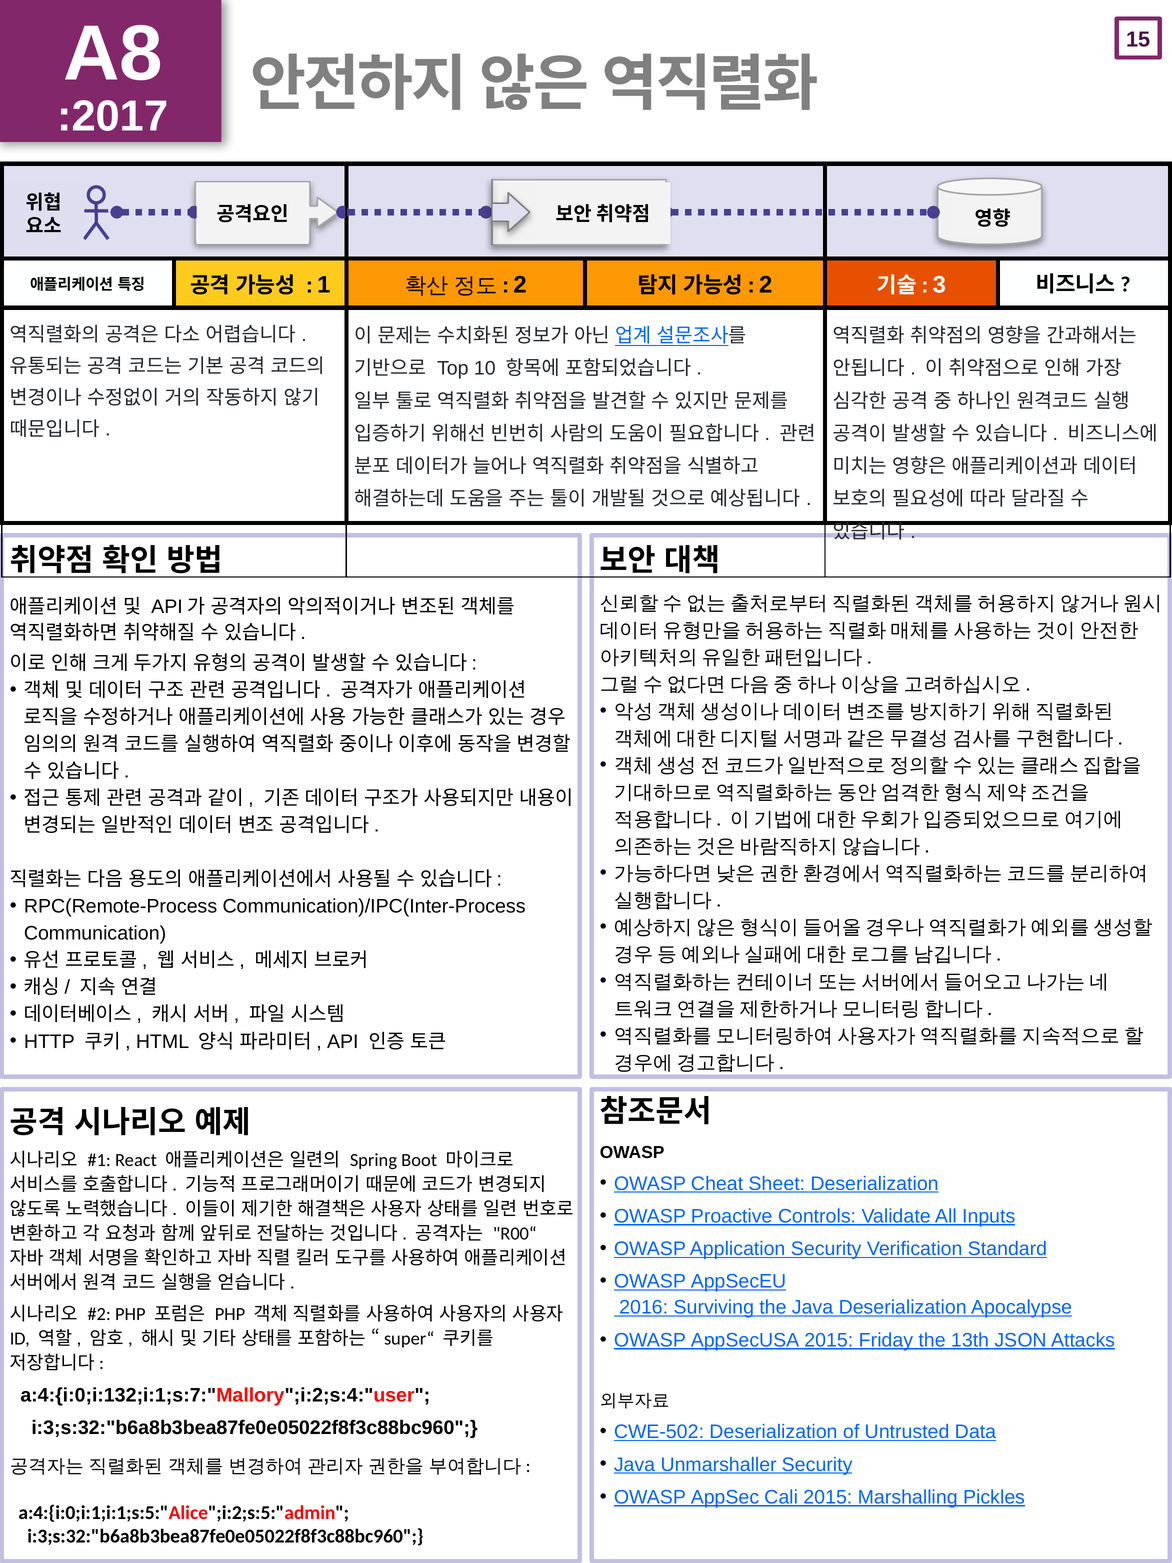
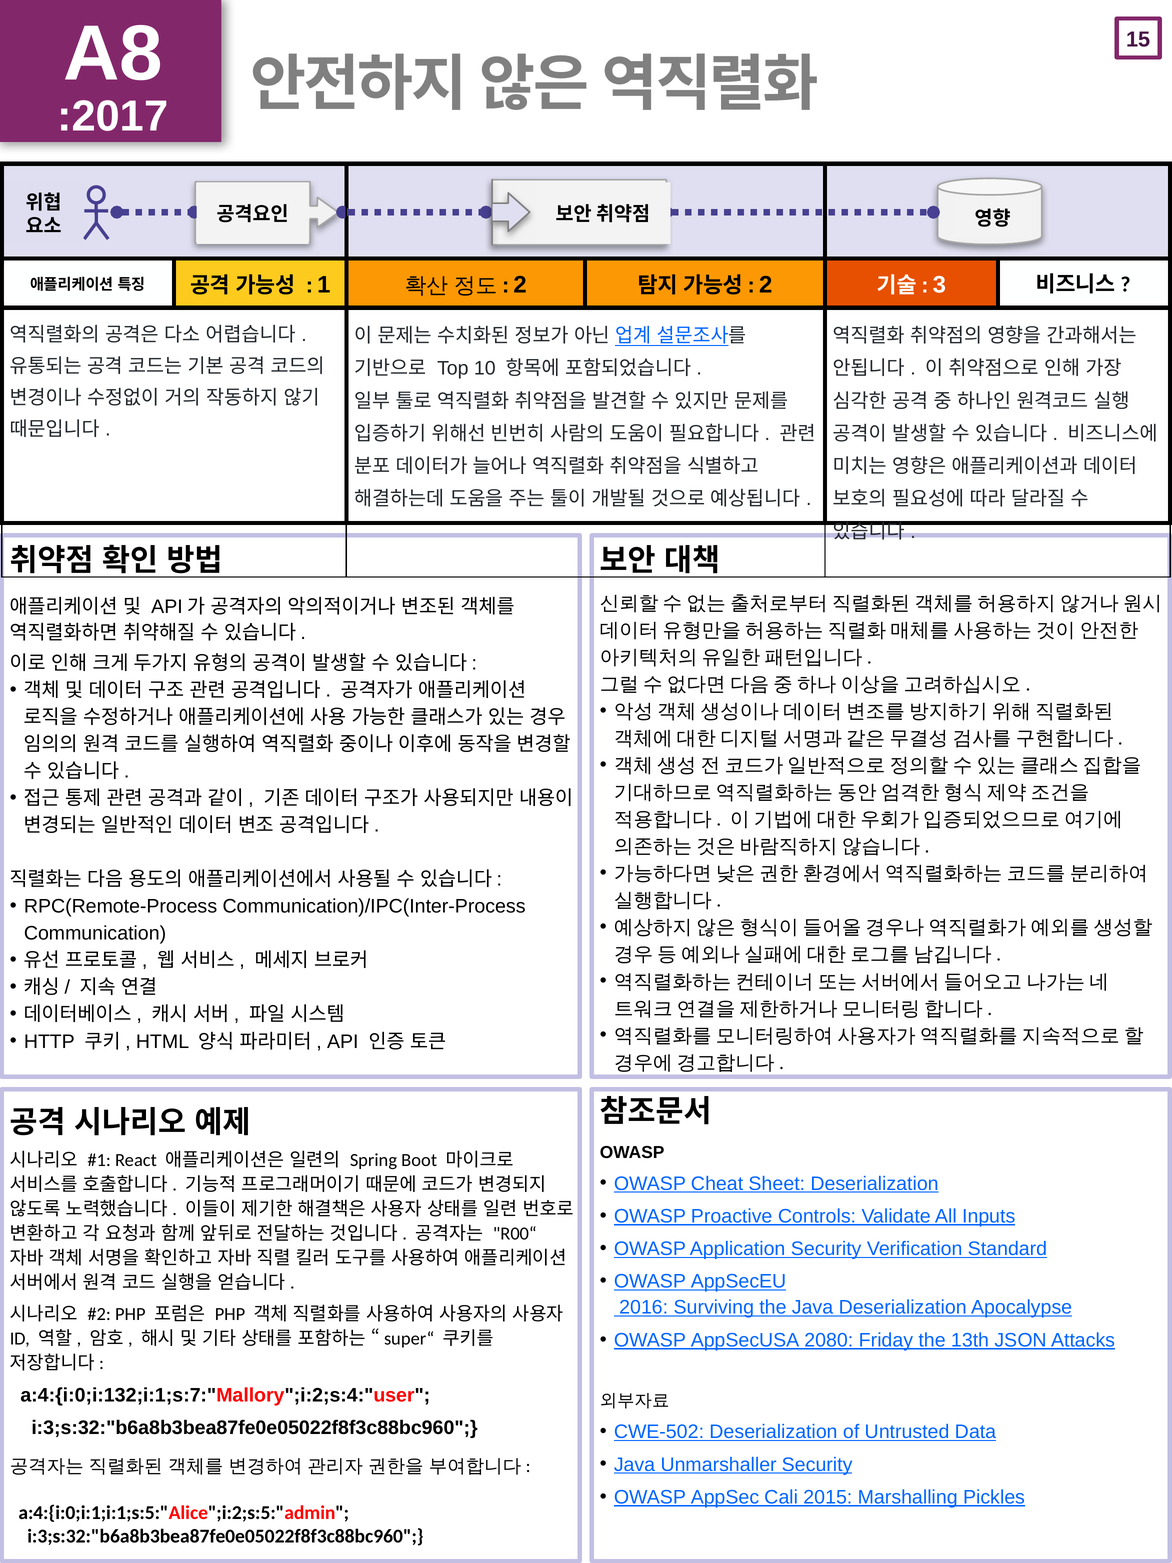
AppSecUSA 2015: 2015 -> 2080 (829, 1340)
